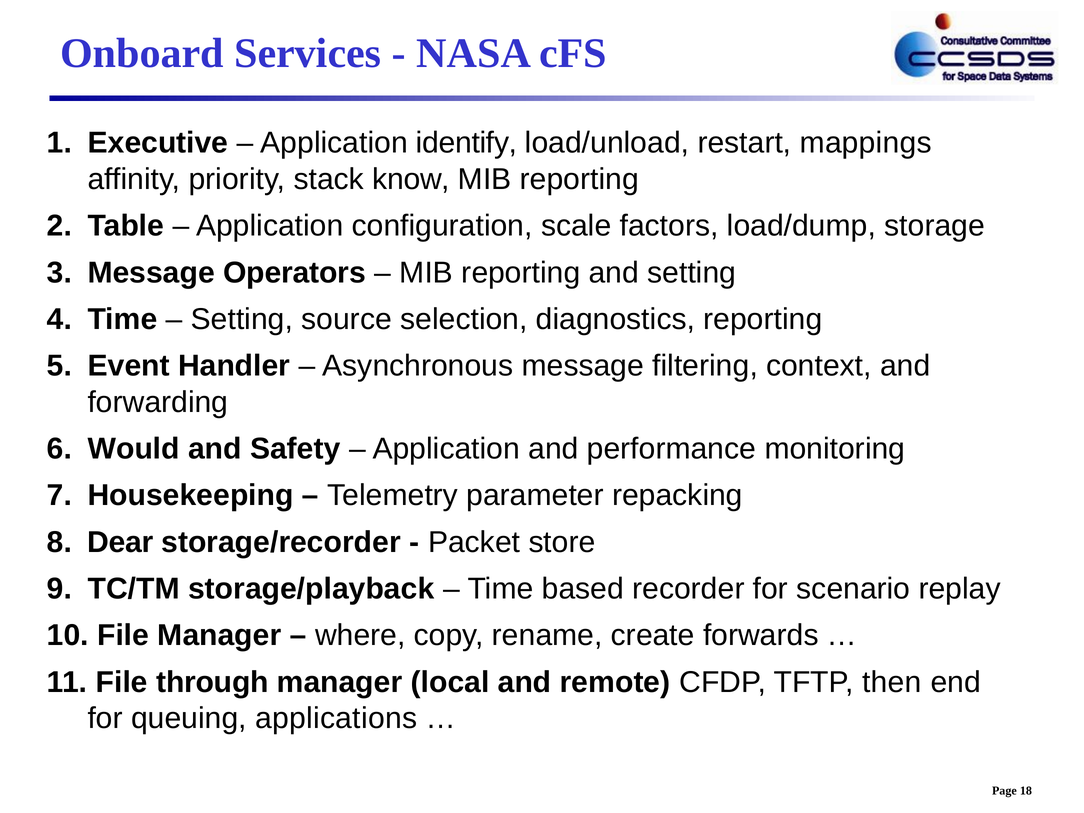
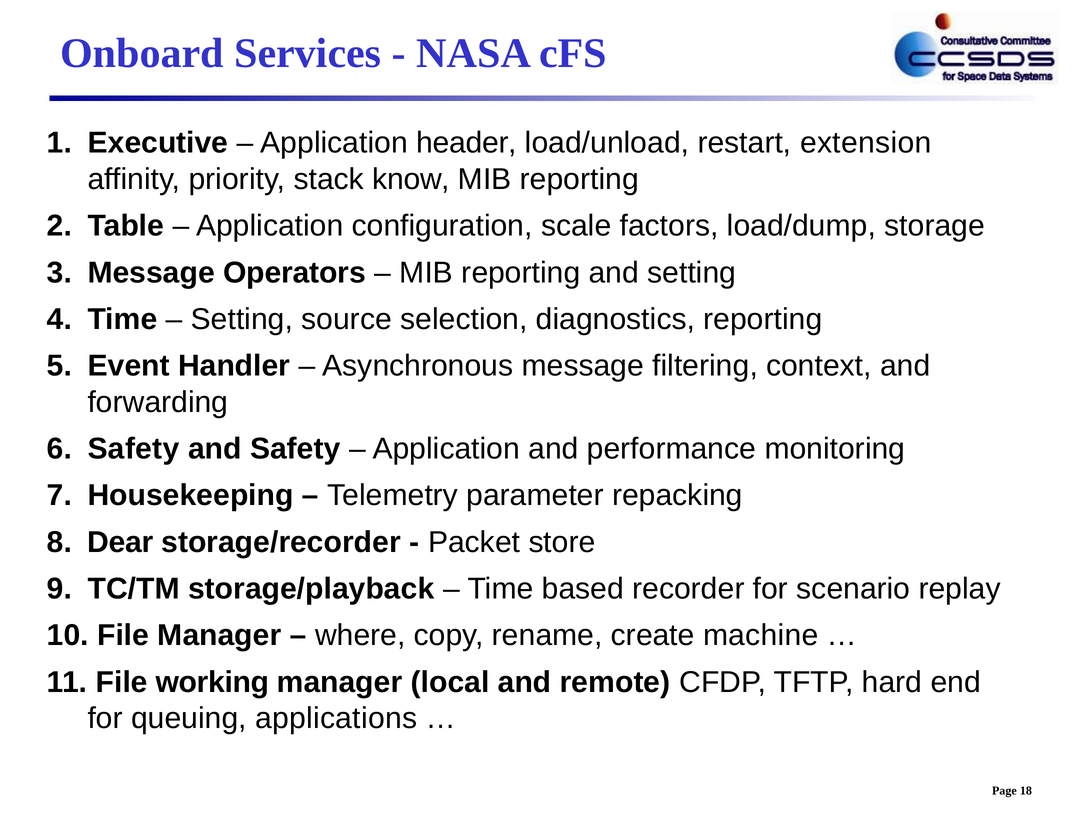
identify: identify -> header (466, 143)
mappings: mappings -> extension (866, 143)
Would: Would -> Safety (134, 449)
forwards: forwards -> machine (761, 636)
through: through -> working (212, 682)
then: then -> hard (892, 682)
